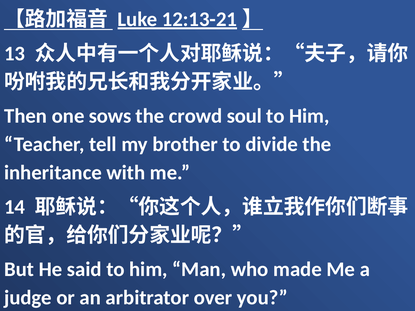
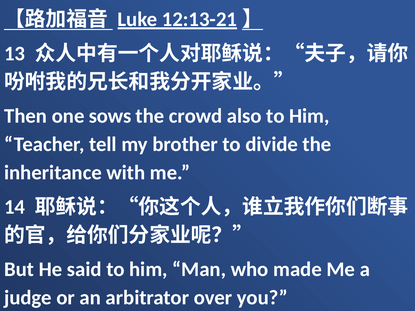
soul: soul -> also (244, 116)
